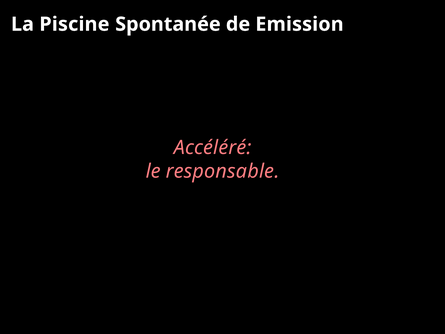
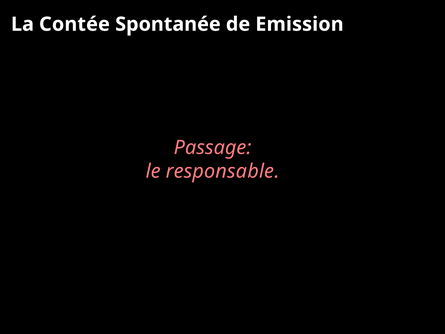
Piscine: Piscine -> Contée (74, 24)
Accéléré: Accéléré -> Passage (213, 147)
